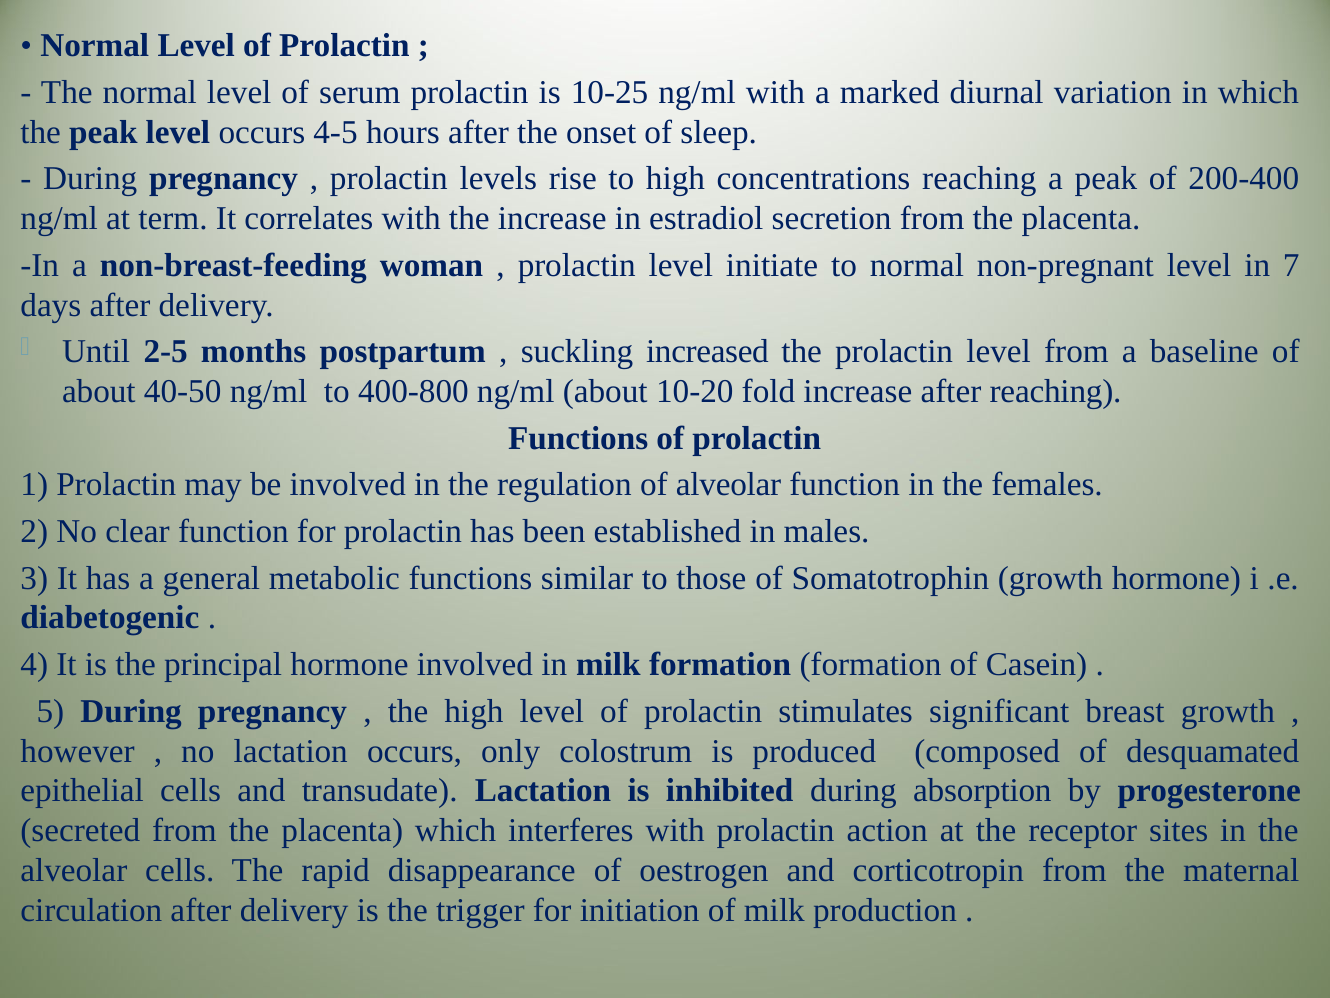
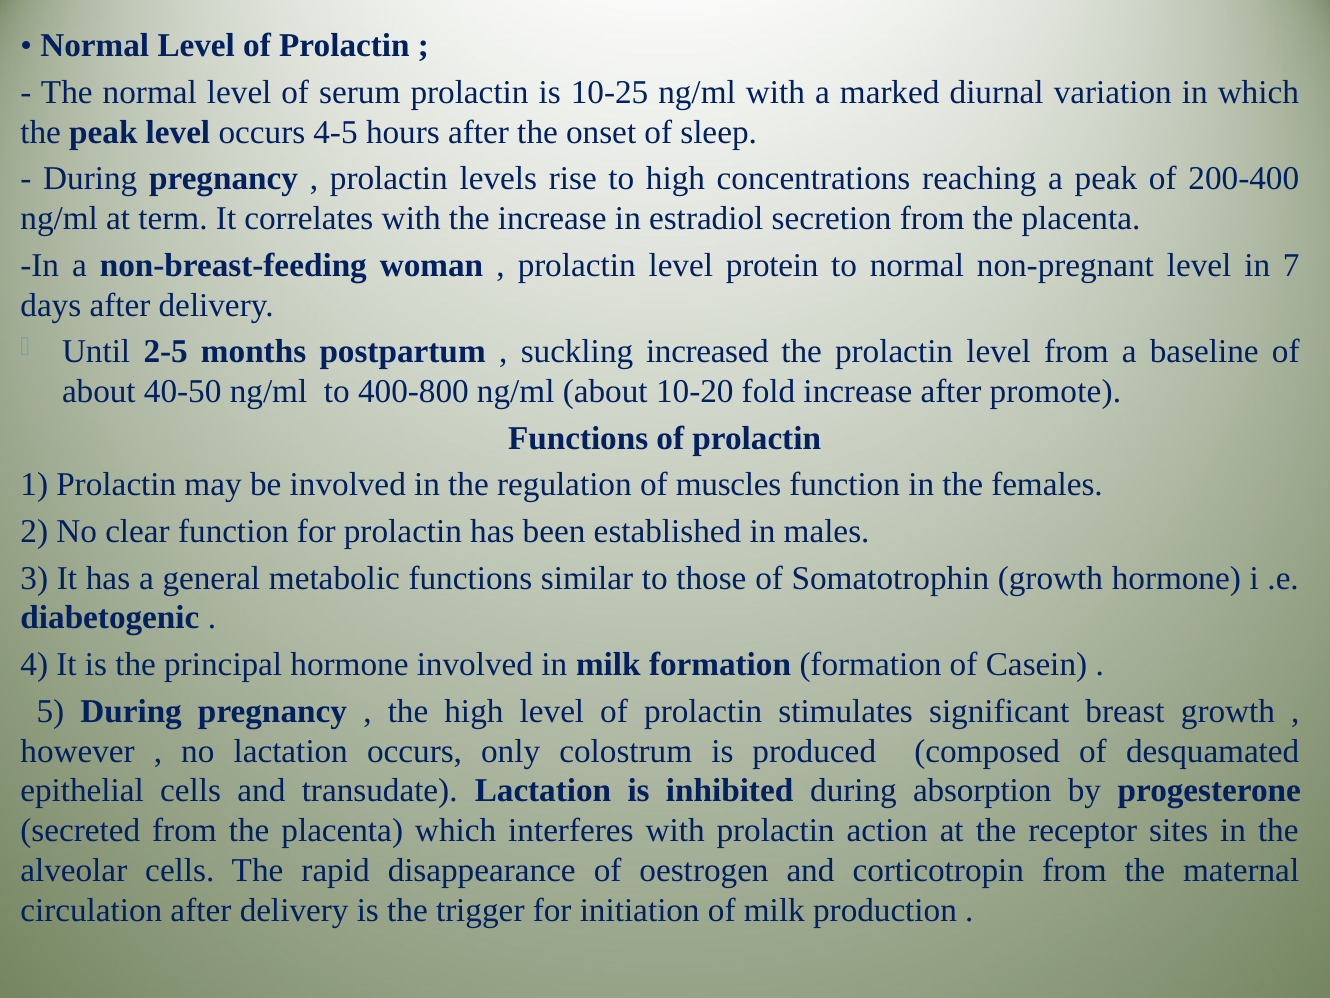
initiate: initiate -> protein (772, 265)
after reaching: reaching -> promote (1055, 392)
of alveolar: alveolar -> muscles (729, 485)
